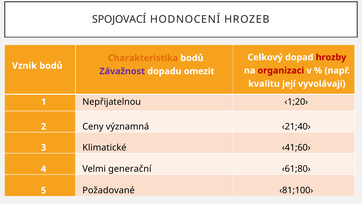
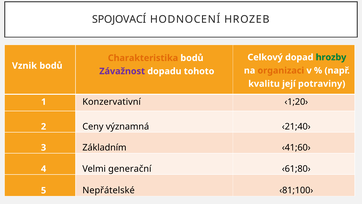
hrozby colour: red -> green (331, 57)
organizaci colour: red -> orange (281, 70)
omezit: omezit -> tohoto (199, 71)
vyvolávají: vyvolávají -> potraviny (322, 84)
Nepřijatelnou: Nepřijatelnou -> Konzervativní (112, 102)
Klimatické: Klimatické -> Základním (104, 147)
Požadované: Požadované -> Nepřátelské (109, 190)
